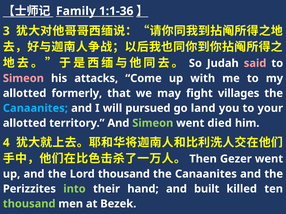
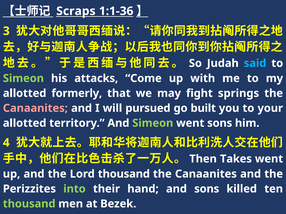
Family: Family -> Scraps (76, 11)
said colour: pink -> light blue (255, 63)
Simeon colour: pink -> light green (23, 79)
villages: villages -> springs (239, 93)
Canaanites colour: light blue -> pink (35, 108)
land: land -> built (203, 108)
went died: died -> sons (220, 123)
Gezer: Gezer -> Takes (236, 159)
and built: built -> sons (207, 189)
